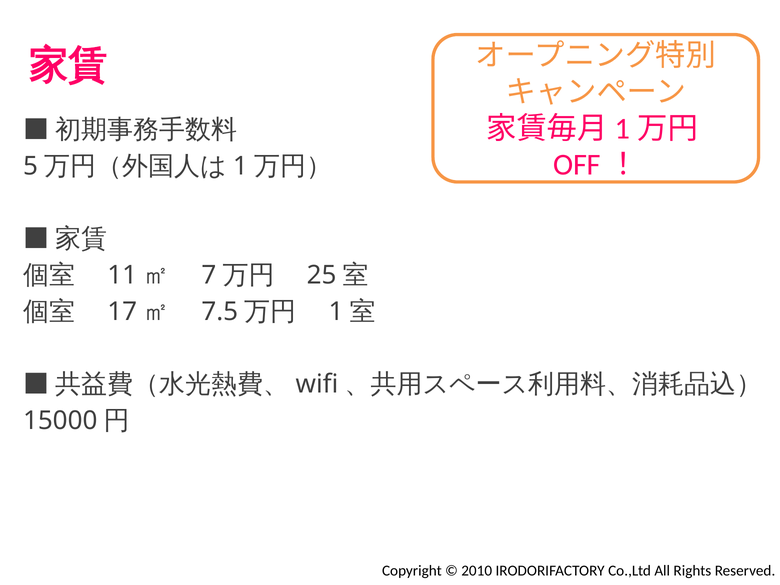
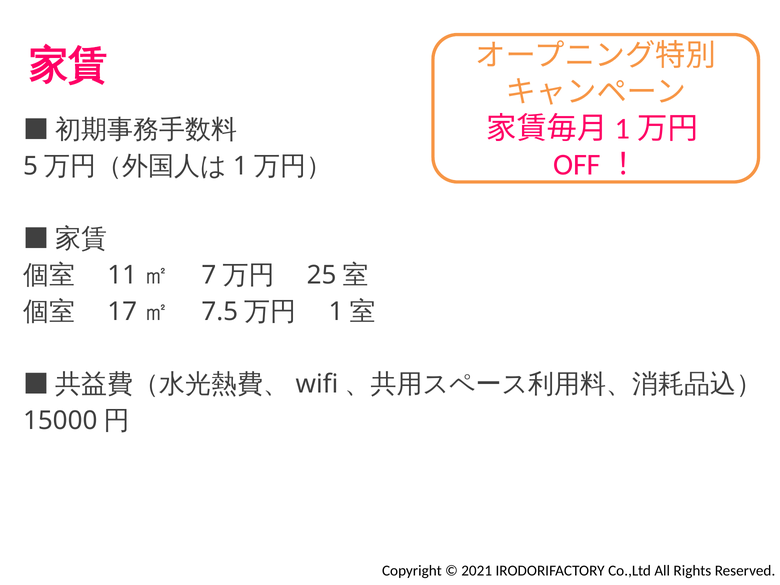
2010: 2010 -> 2021 (477, 571)
